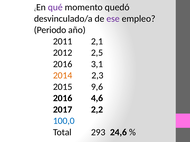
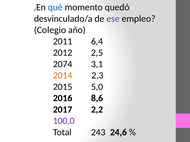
qué colour: purple -> blue (55, 7)
Periodo: Periodo -> Colegio (50, 30)
2,1: 2,1 -> 6,4 (97, 41)
2016: 2016 -> 2074 (63, 64)
9,6: 9,6 -> 5,0 (97, 87)
4,6: 4,6 -> 8,6 (97, 98)
100,0 colour: blue -> purple (64, 121)
293: 293 -> 243 (98, 133)
